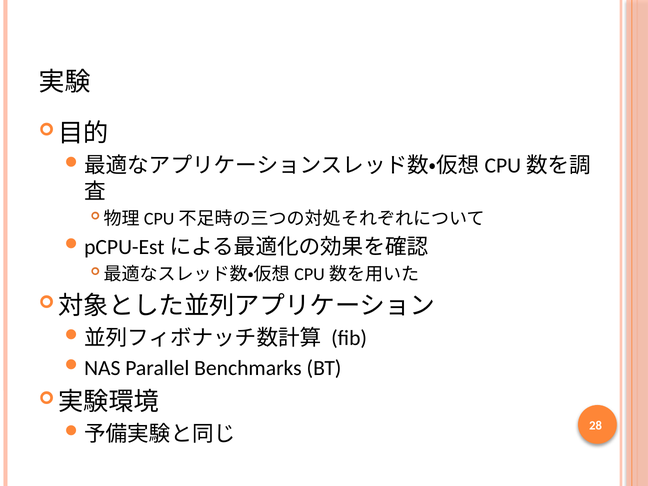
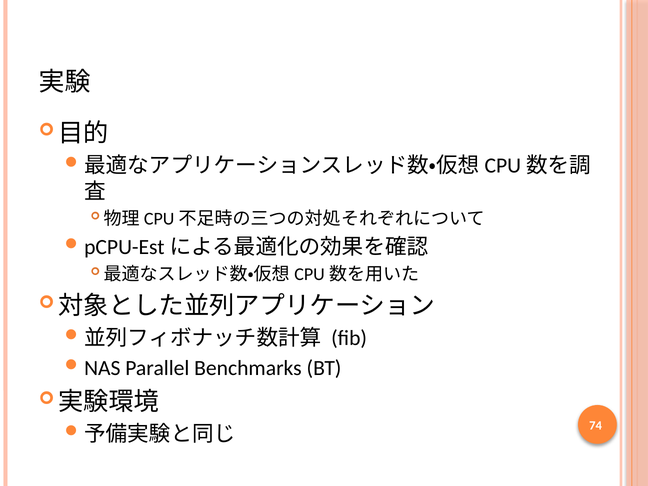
28: 28 -> 74 (596, 426)
